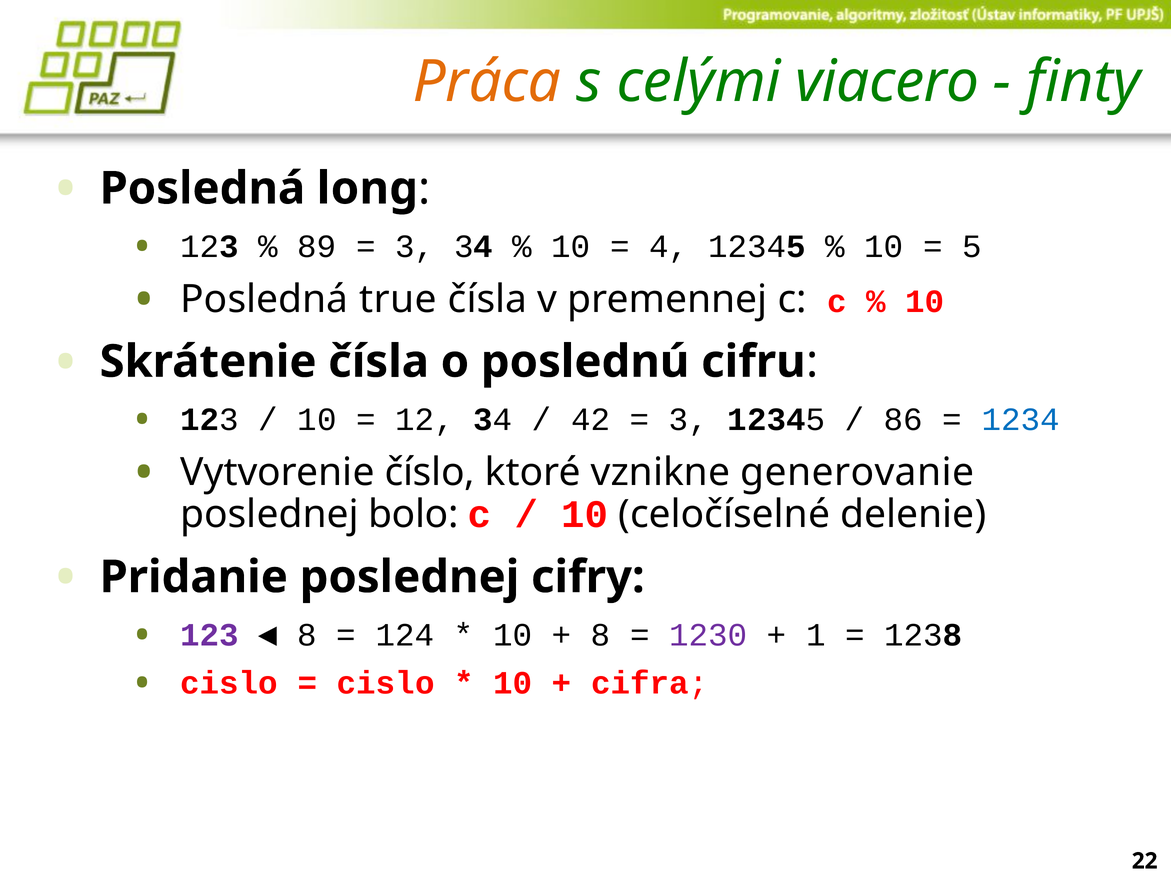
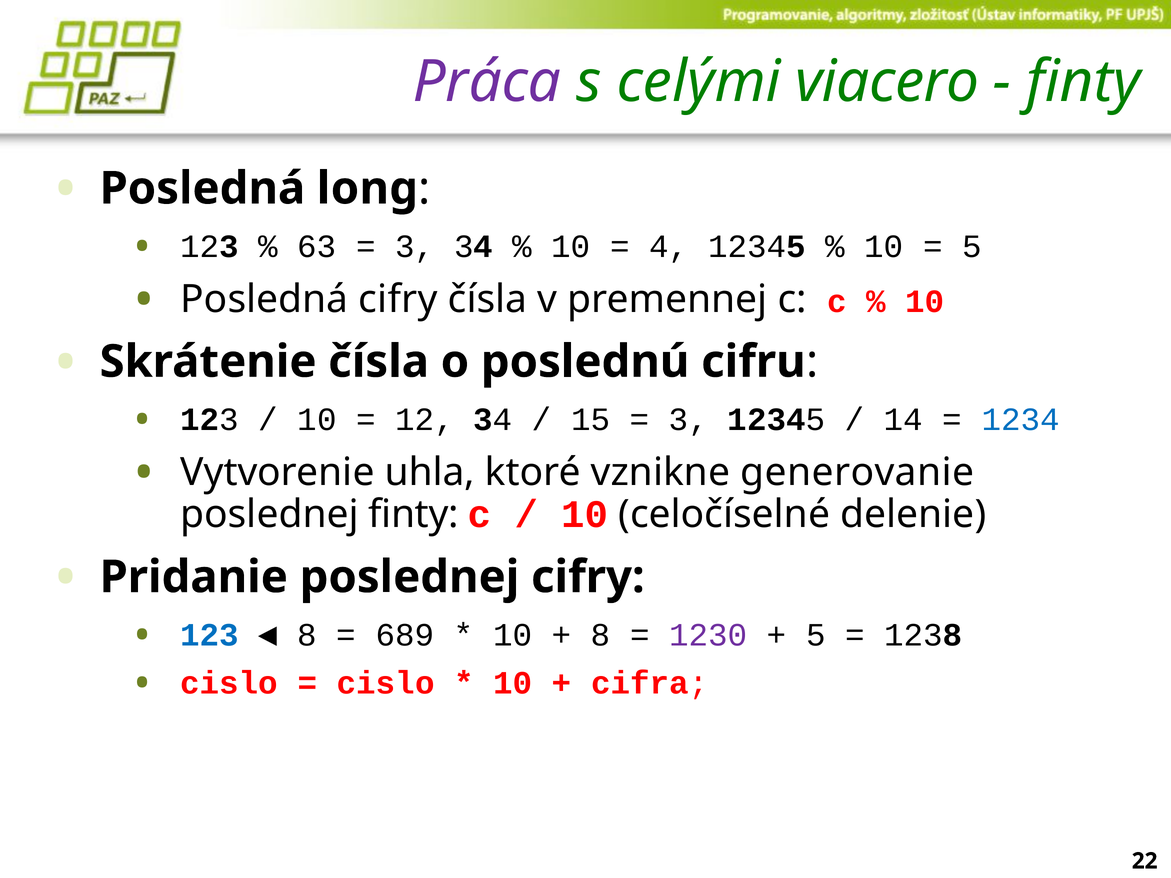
Práca colour: orange -> purple (487, 82)
89: 89 -> 63 (317, 246)
Posledná true: true -> cifry (398, 299)
42: 42 -> 15 (591, 420)
86: 86 -> 14 (903, 420)
číslo: číslo -> uhla (430, 473)
poslednej bolo: bolo -> finty (413, 515)
123 colour: purple -> blue (210, 635)
124: 124 -> 689 (405, 635)
1: 1 -> 5 (816, 635)
